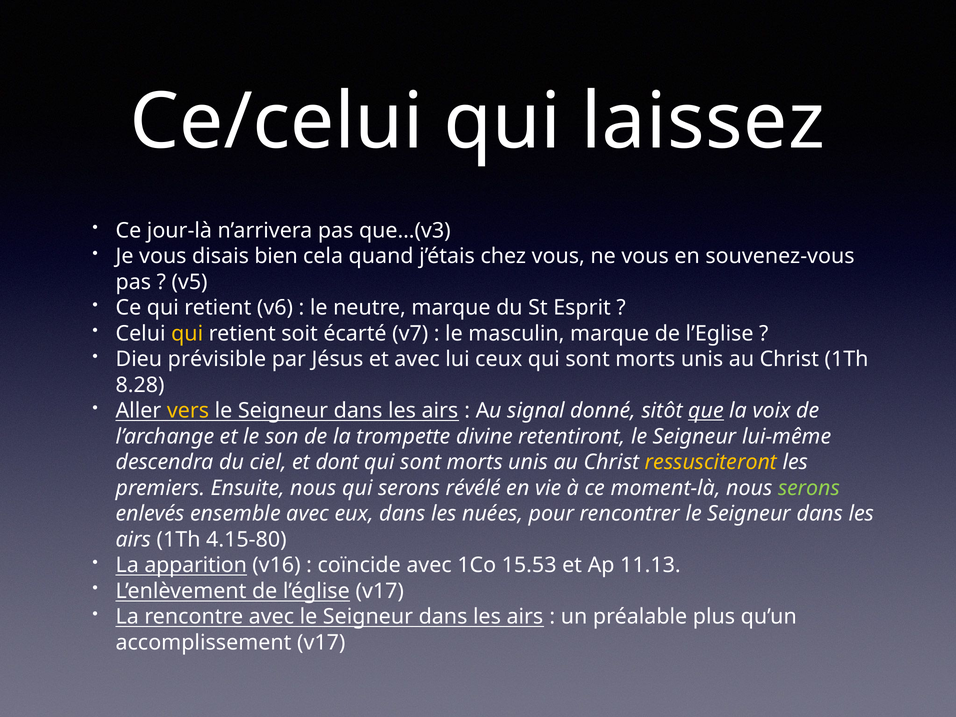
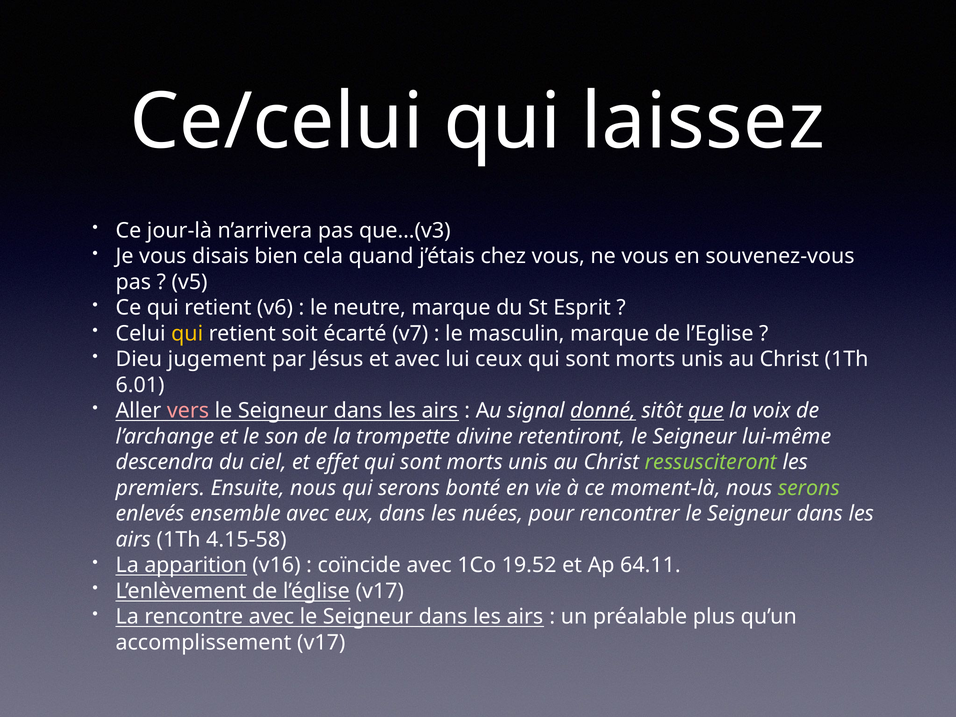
prévisible: prévisible -> jugement (217, 359)
8.28: 8.28 -> 6.01 (140, 385)
vers colour: yellow -> pink (188, 411)
donné underline: none -> present (603, 411)
dont: dont -> effet (337, 462)
ressusciteront colour: yellow -> light green (711, 462)
révélé: révélé -> bonté (473, 488)
4.15-80: 4.15-80 -> 4.15-58 (246, 540)
15.53: 15.53 -> 19.52 (529, 565)
11.13: 11.13 -> 64.11 (650, 565)
